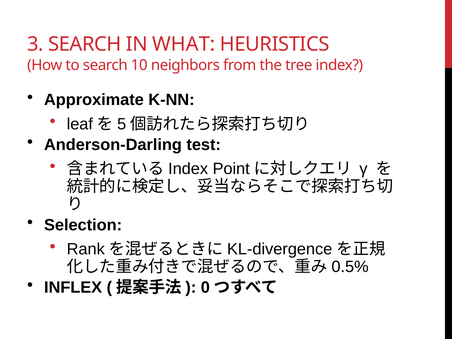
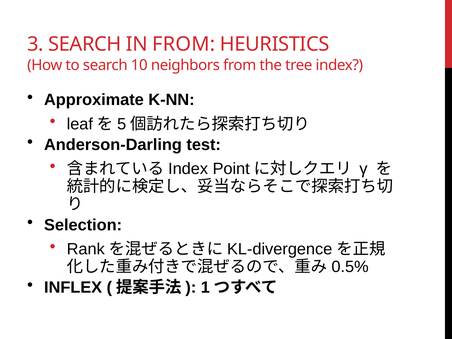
IN WHAT: WHAT -> FROM (184, 44)
0: 0 -> 1 (205, 288)
